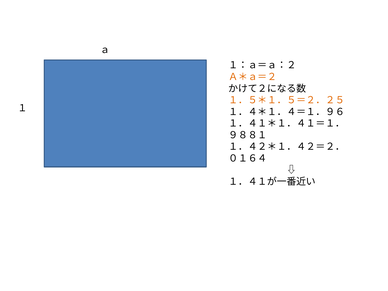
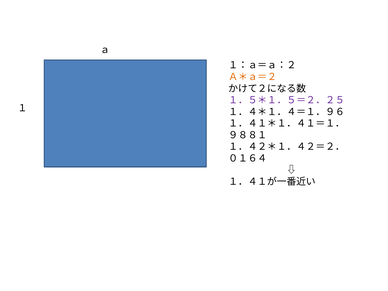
１．５＊１．５＝２．２５ colour: orange -> purple (287, 100)
